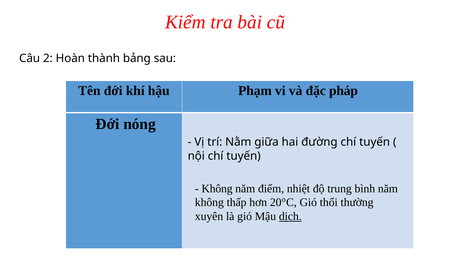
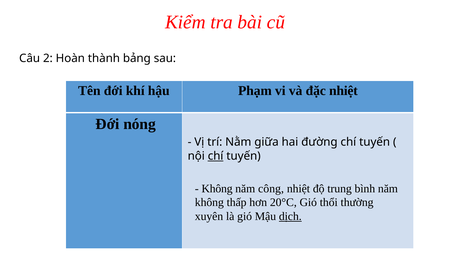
đặc pháp: pháp -> nhiệt (343, 91)
chí underline: none -> present (216, 156)
điểm: điểm -> công (271, 188)
